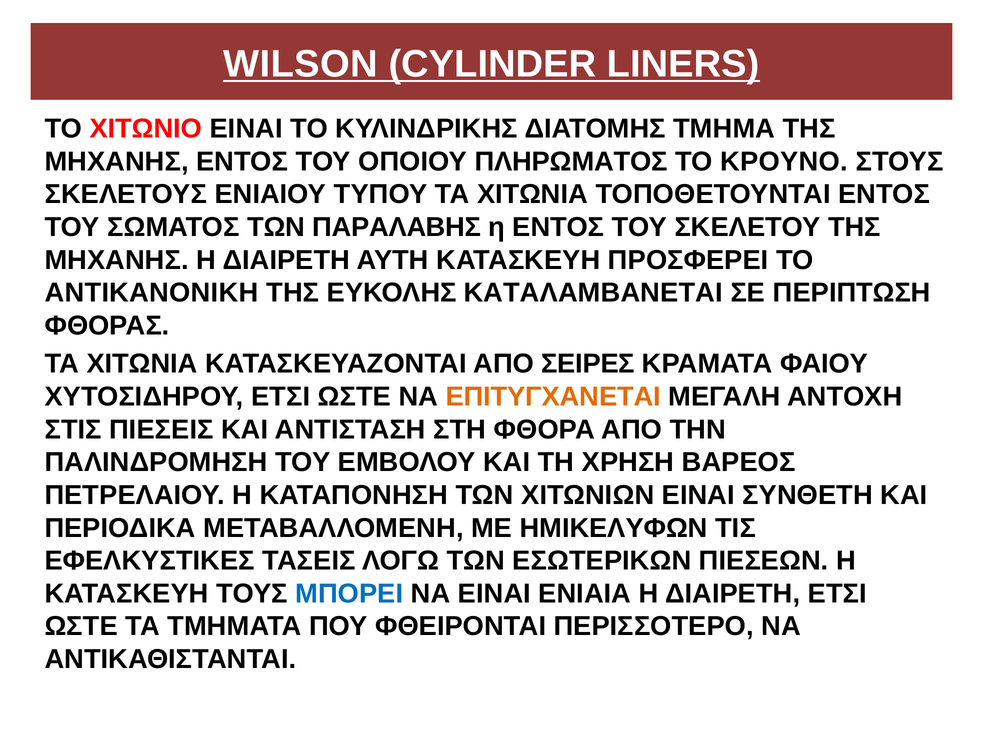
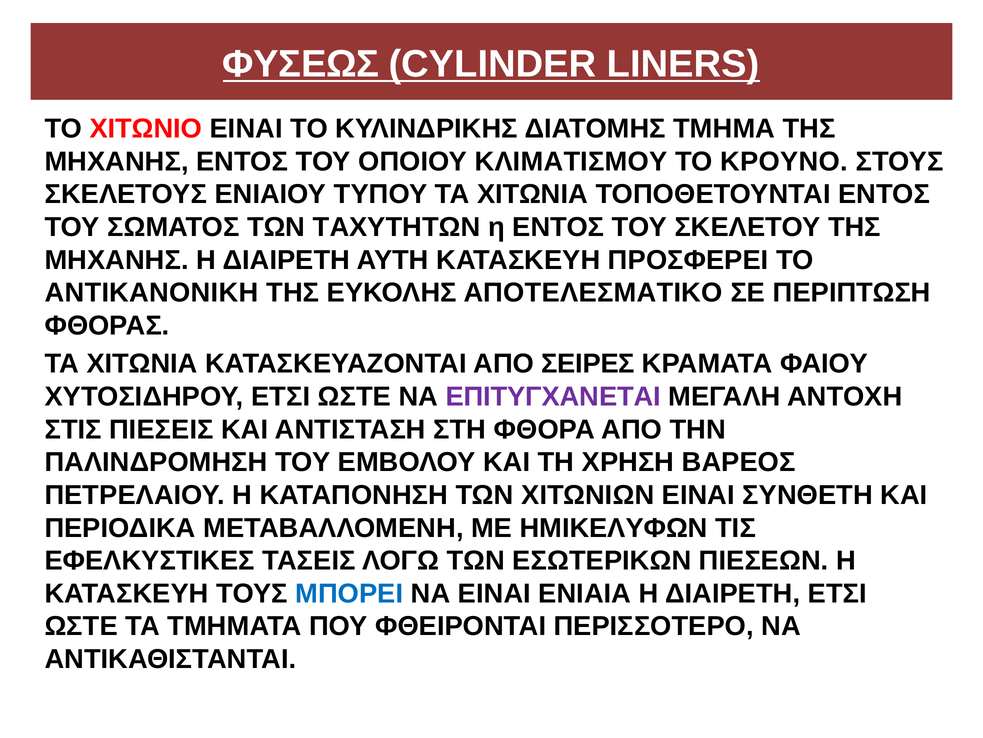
WILSON: WILSON -> ΦΥΣΕΩΣ (301, 64)
ΠΛΗΡΩΜΑΤΟΣ: ΠΛΗΡΩΜΑΤΟΣ -> ΚΛΙΜΑΤΙΣΜΟΥ (571, 161)
ΠΑΡΑΛΑΒΗΣ: ΠΑΡΑΛΑΒΗΣ -> ΤΑΧΥΤΗΤΩΝ (397, 227)
ΚΑΤΑΛΑΜΒΑΝΕΤΑΙ: ΚΑΤΑΛΑΜΒΑΝΕΤΑΙ -> ΑΠΟΤΕΛΕΣΜΑΤΙΚΟ (593, 293)
ΕΠΙΤΥΓΧΑΝΕΤΑΙ colour: orange -> purple (553, 396)
